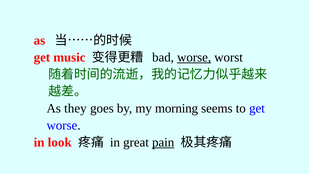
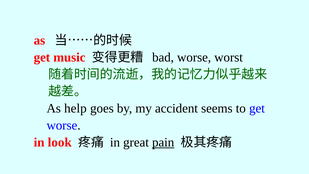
worse underline: present -> none (194, 57)
they: they -> help (75, 108)
morning: morning -> accident (176, 108)
